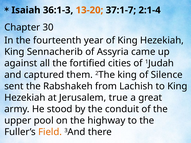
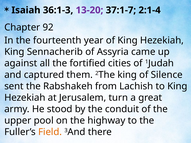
13-20 colour: orange -> purple (89, 10)
30: 30 -> 92 (48, 27)
true: true -> turn (118, 98)
